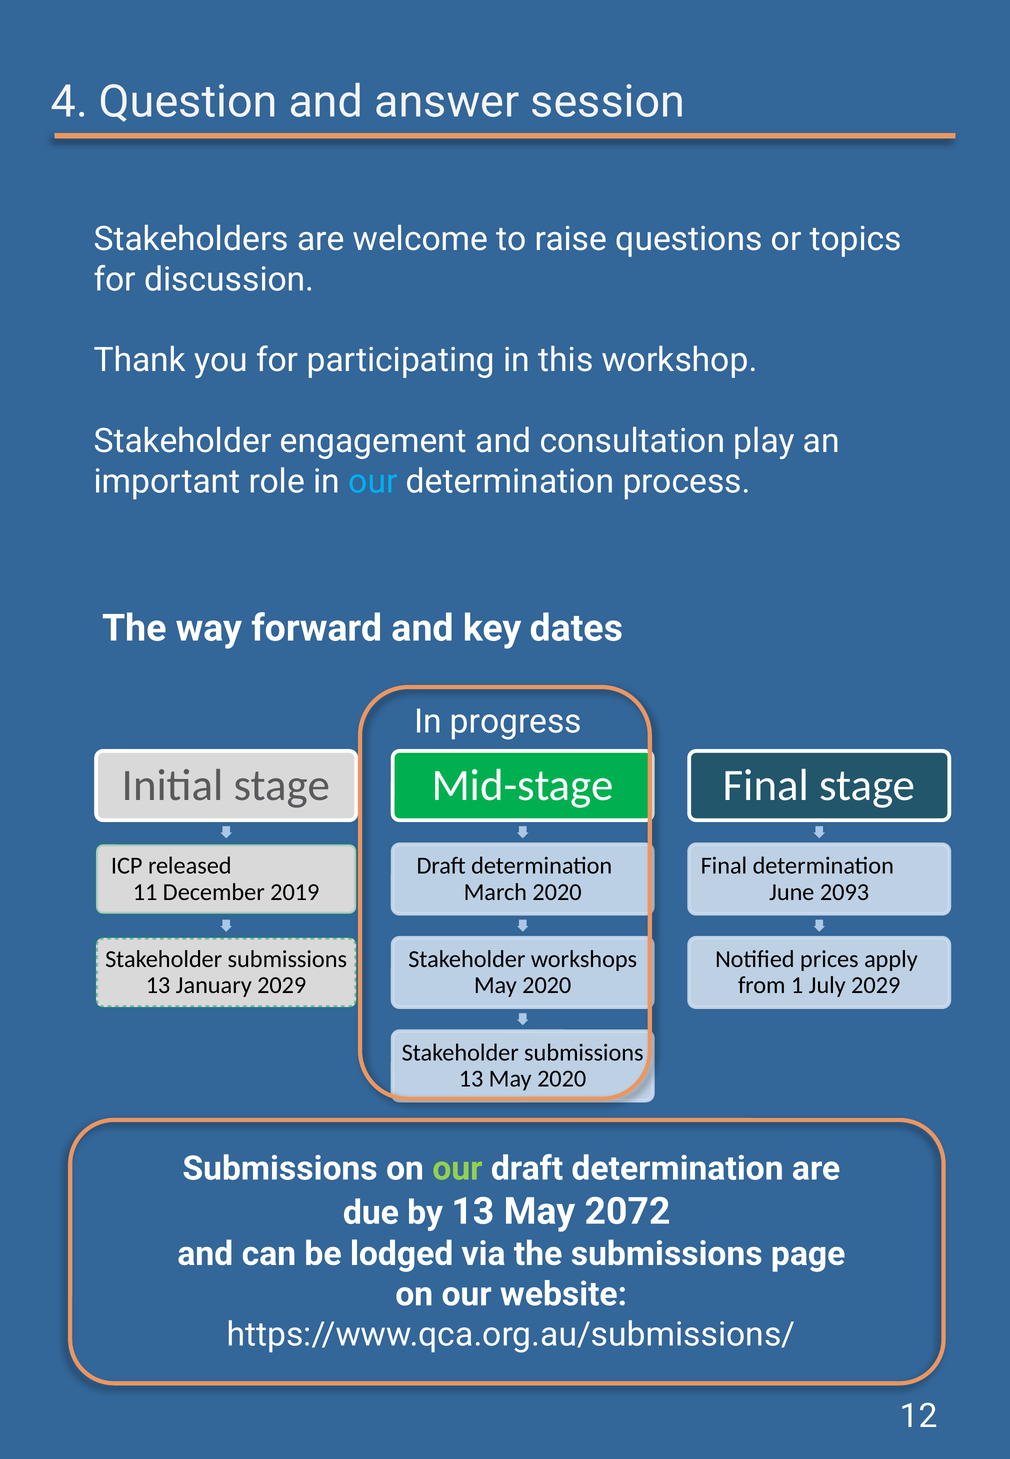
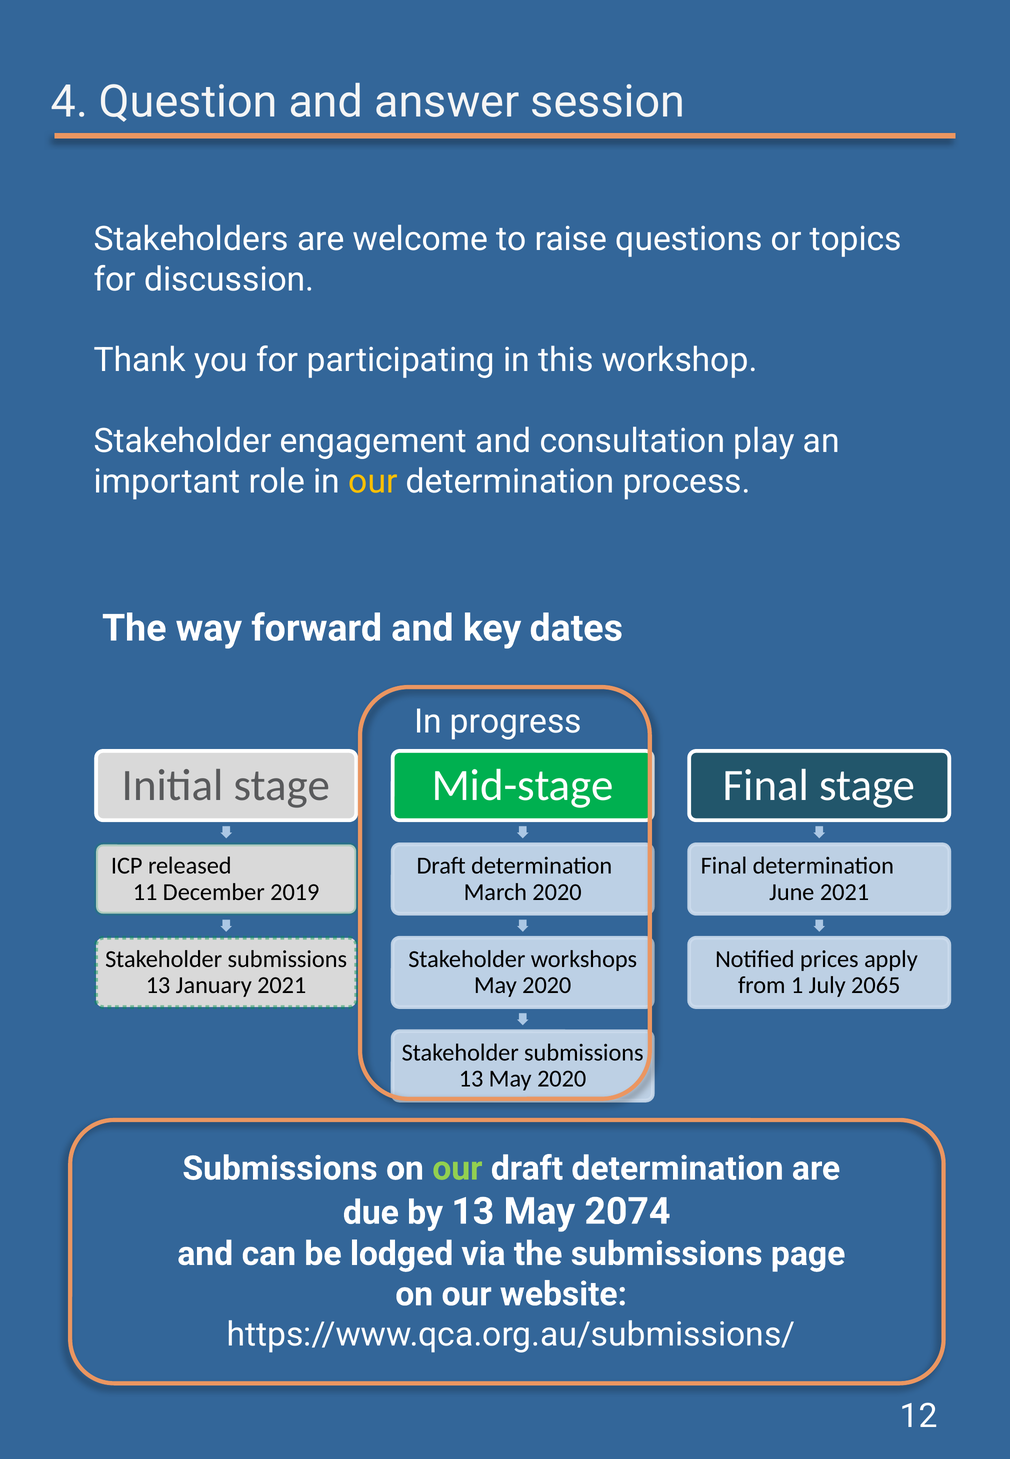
our colour: light blue -> yellow (373, 481)
2093: 2093 -> 2021 (845, 892)
2029: 2029 -> 2021 (282, 985)
2029: 2029 -> 2065 (876, 985)
2072: 2072 -> 2074 (627, 1211)
